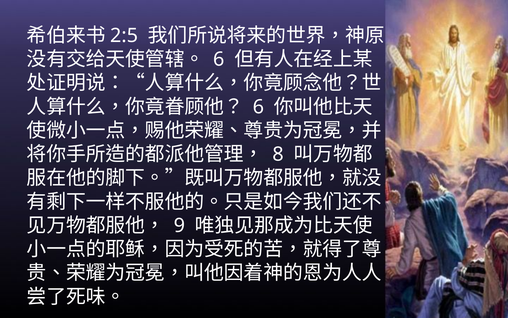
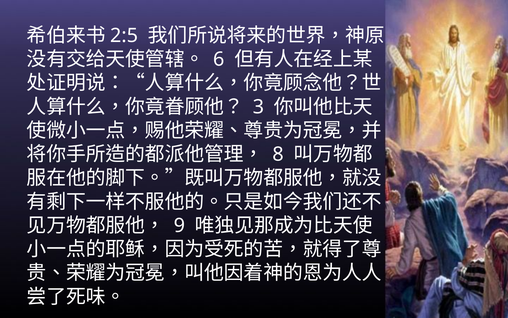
6: 6 -> 3 (258, 107)
